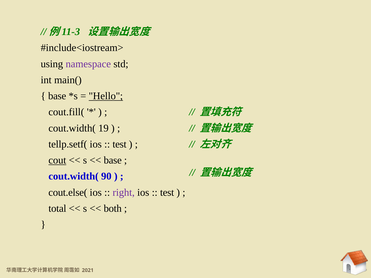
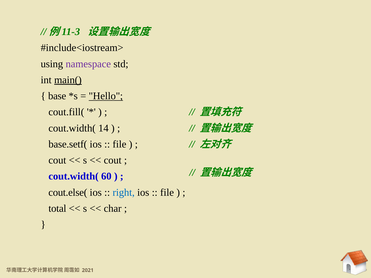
main( underline: none -> present (68, 80)
19: 19 -> 14 (103, 128)
tellp.setf(: tellp.setf( -> base.setf( (68, 144)
test: test -> file (119, 144)
cout underline: present -> none (57, 160)
base: base -> cout (113, 160)
90: 90 -> 60 (106, 177)
right colour: purple -> blue (124, 193)
test: test -> file (167, 193)
both: both -> char (113, 209)
